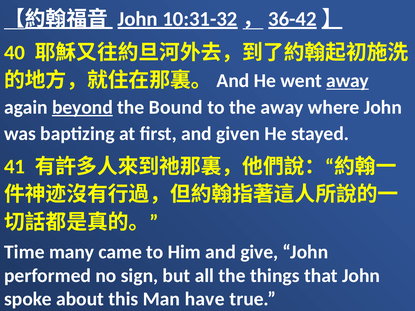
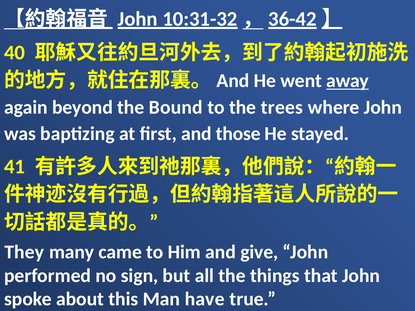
beyond underline: present -> none (82, 107)
the away: away -> trees (282, 107)
given: given -> those (238, 134)
Time: Time -> They (24, 252)
